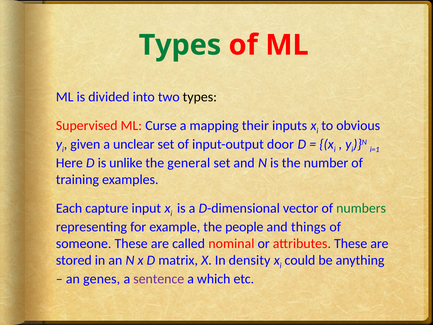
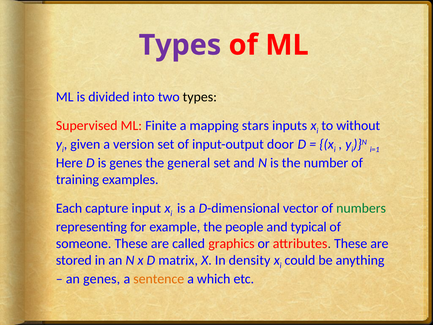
Types colour: green -> purple (180, 45)
Curse: Curse -> Finite (161, 125)
their: their -> stars (255, 125)
obvious: obvious -> without (358, 125)
unclear: unclear -> version (134, 144)
is unlike: unlike -> genes (126, 163)
things: things -> typical (309, 227)
nominal: nominal -> graphics (231, 243)
sentence colour: purple -> orange (159, 279)
